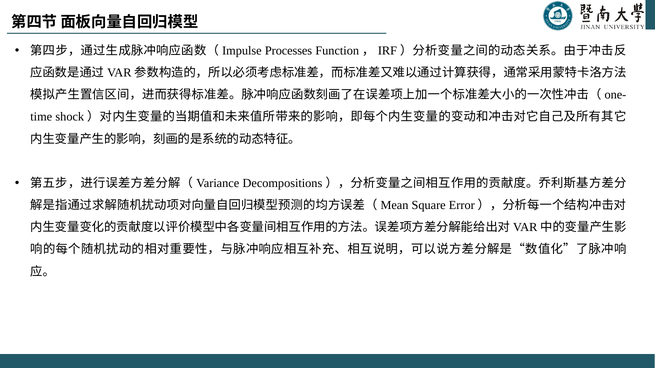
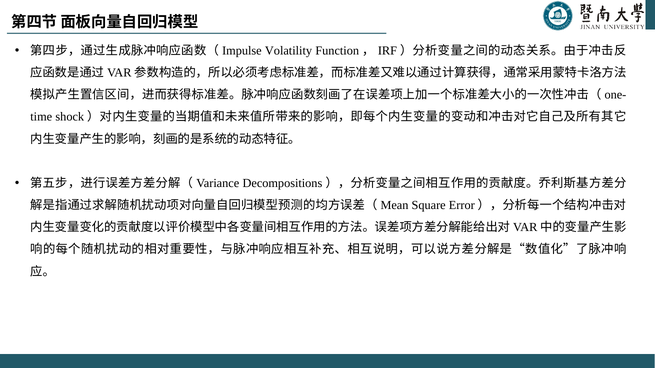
Processes: Processes -> Volatility (289, 51)
